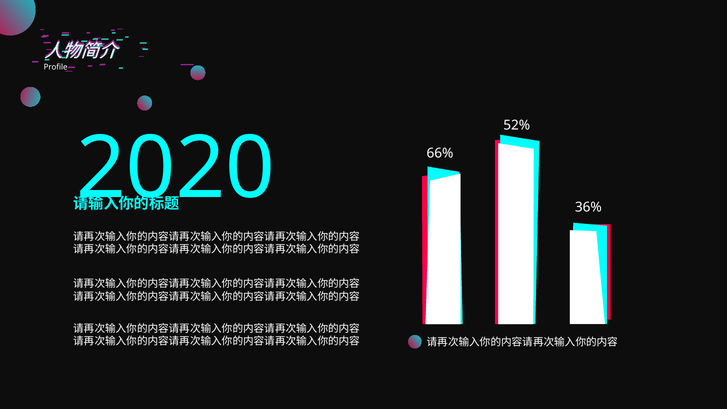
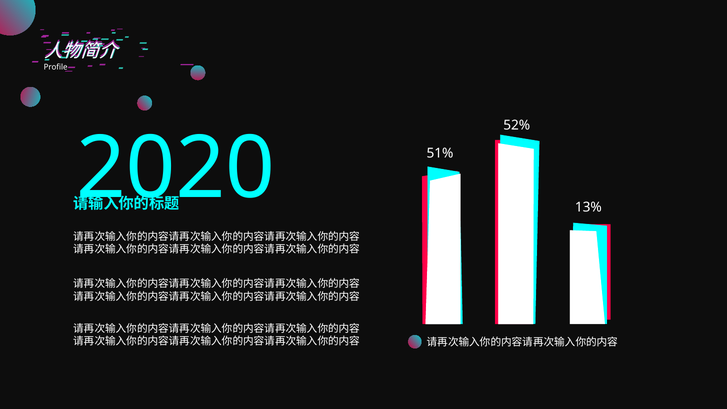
66%: 66% -> 51% (440, 153)
36%: 36% -> 13% (588, 207)
